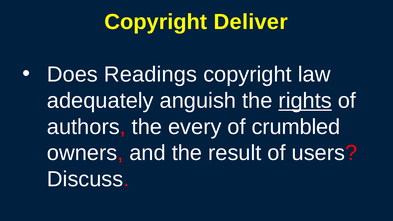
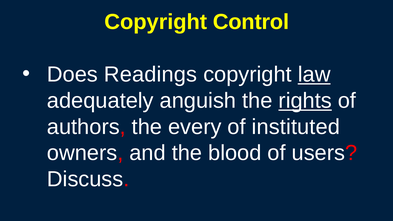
Deliver: Deliver -> Control (251, 22)
law underline: none -> present (314, 74)
crumbled: crumbled -> instituted (296, 127)
result: result -> blood (235, 153)
